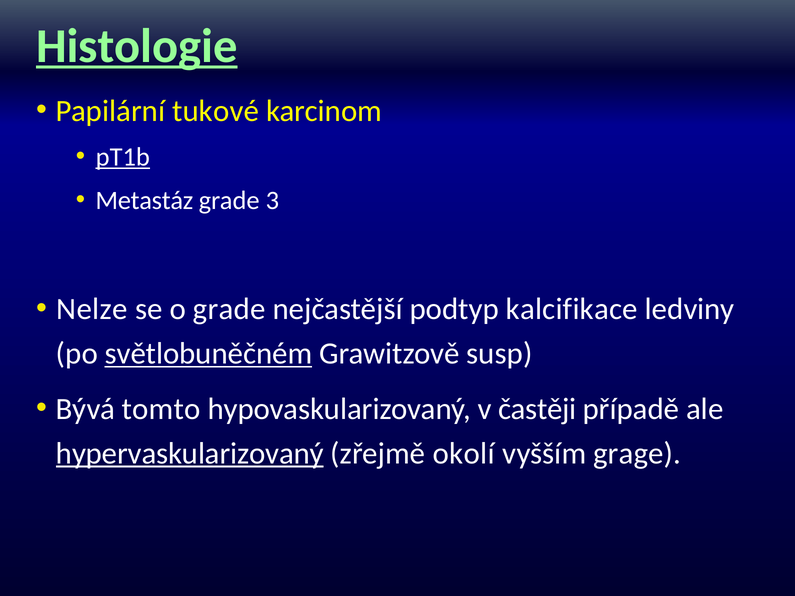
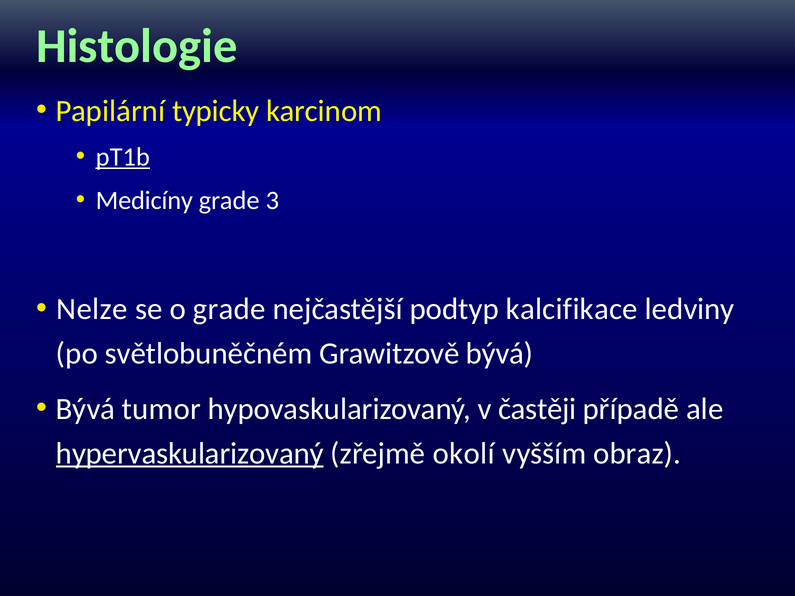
Histologie underline: present -> none (137, 46)
tukové: tukové -> typicky (216, 111)
Metastáz: Metastáz -> Medicíny (144, 201)
světlobuněčném underline: present -> none (208, 354)
Grawitzově susp: susp -> bývá (500, 354)
tomto: tomto -> tumor (161, 409)
grage: grage -> obraz (637, 453)
